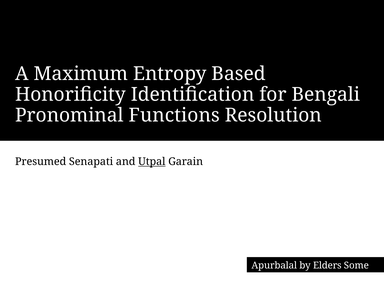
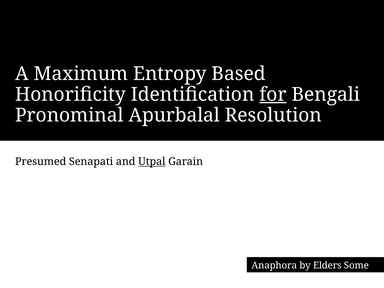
for underline: none -> present (273, 94)
Functions: Functions -> Apurbalal (174, 115)
Apurbalal: Apurbalal -> Anaphora (274, 265)
